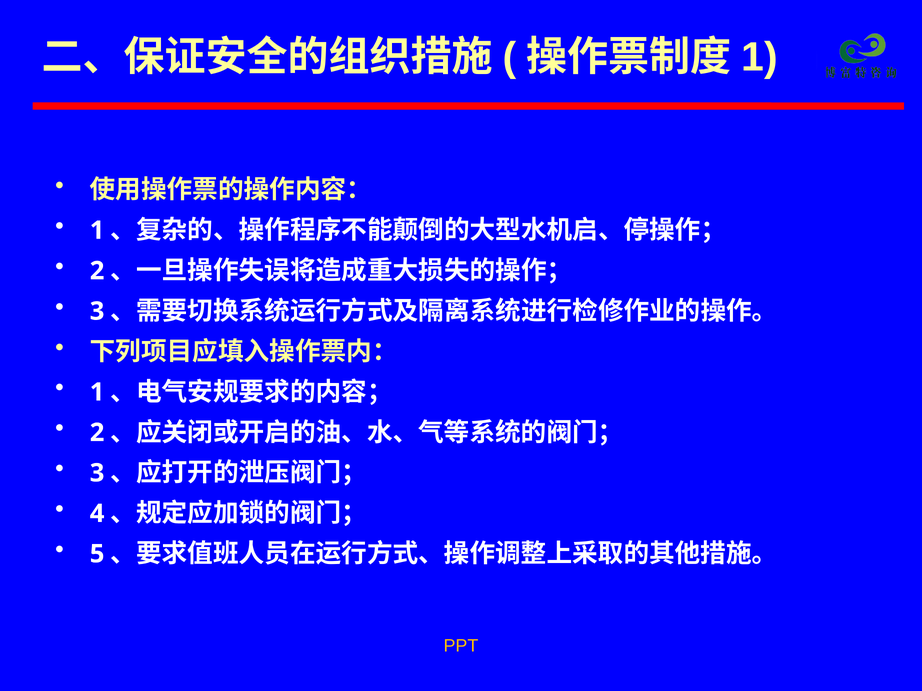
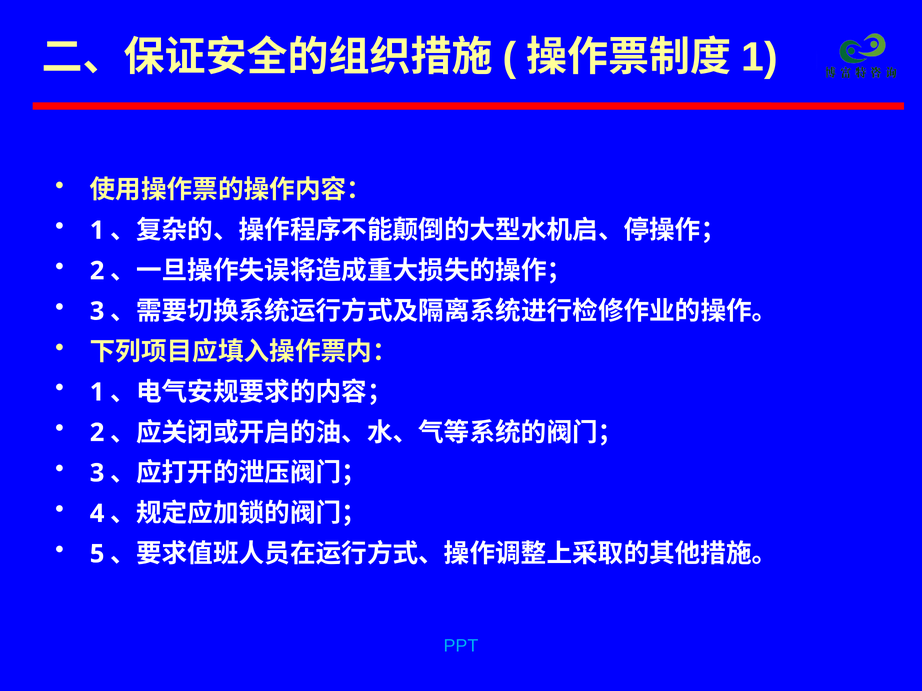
PPT colour: yellow -> light blue (461, 646)
